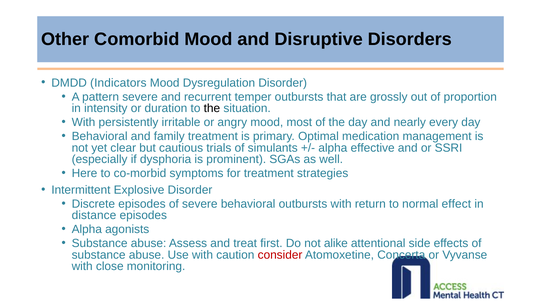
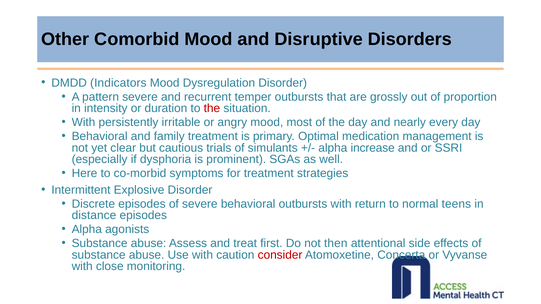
the colour: black -> red (212, 108)
effective: effective -> increase (373, 148)
effect: effect -> teens (456, 204)
alike: alike -> then (336, 244)
